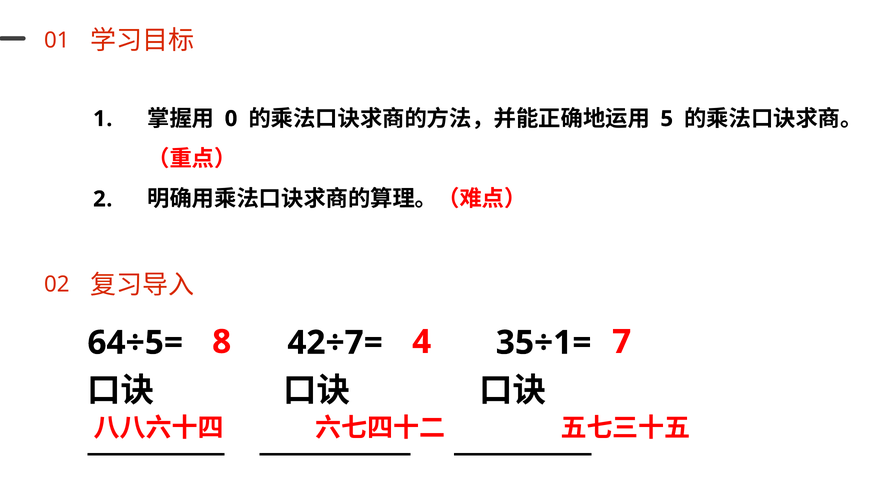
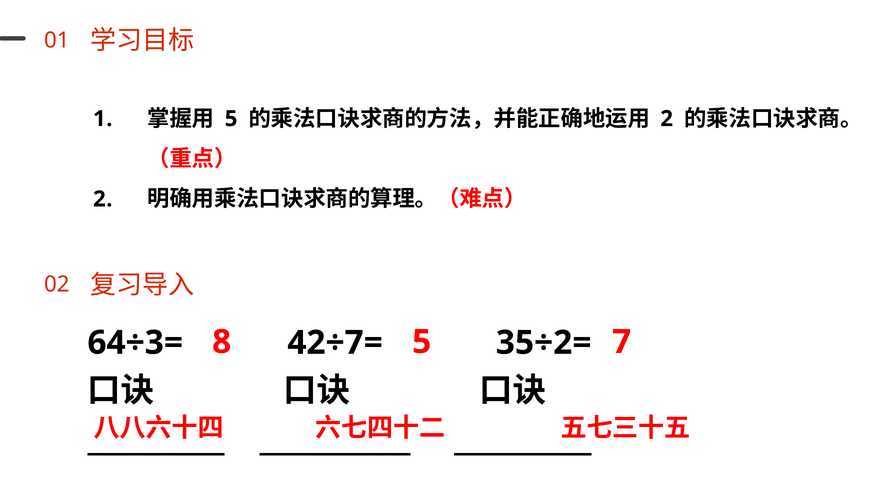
0: 0 -> 5 (231, 119)
5: 5 -> 2 (667, 119)
8 4: 4 -> 5 (422, 342)
64÷5=: 64÷5= -> 64÷3= (135, 343)
35÷1=: 35÷1= -> 35÷2= (544, 343)
